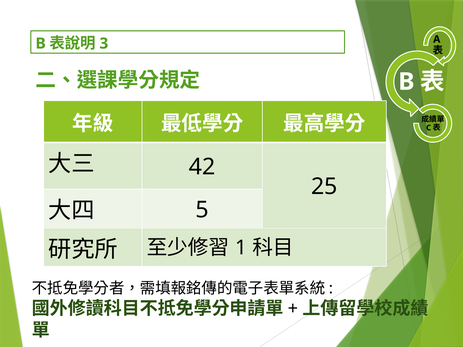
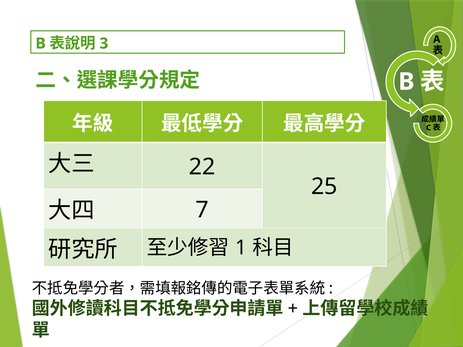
42: 42 -> 22 (202, 167)
5: 5 -> 7 (202, 210)
